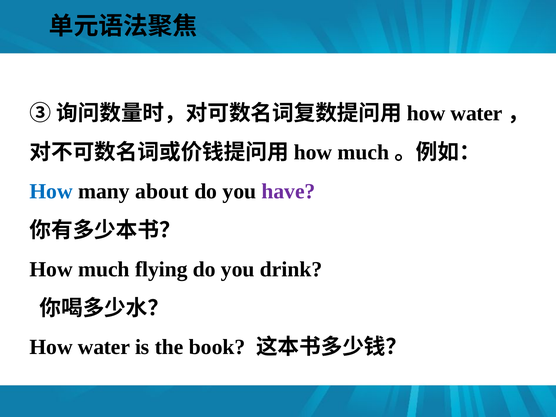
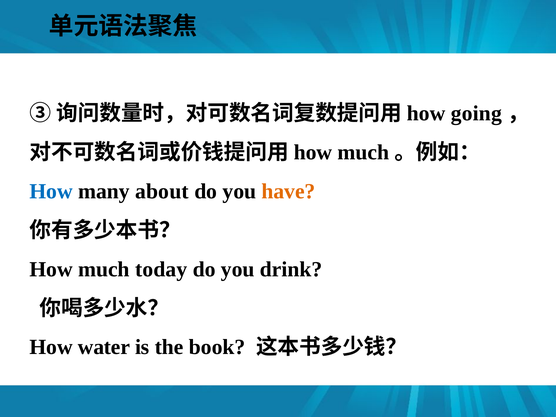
water: water -> going (476, 113)
have colour: purple -> orange (288, 191)
flying: flying -> today (161, 269)
